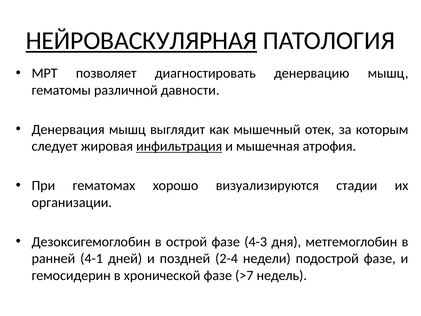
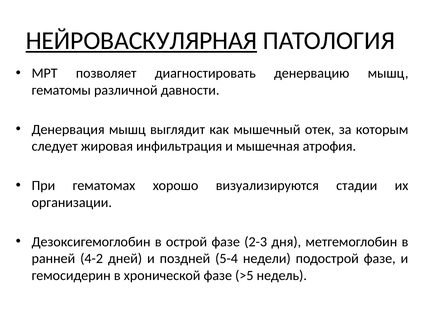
инфильтрация underline: present -> none (179, 146)
4-3: 4-3 -> 2-3 (256, 242)
4-1: 4-1 -> 4-2 (92, 258)
2-4: 2-4 -> 5-4 (227, 258)
>7: >7 -> >5 (244, 275)
